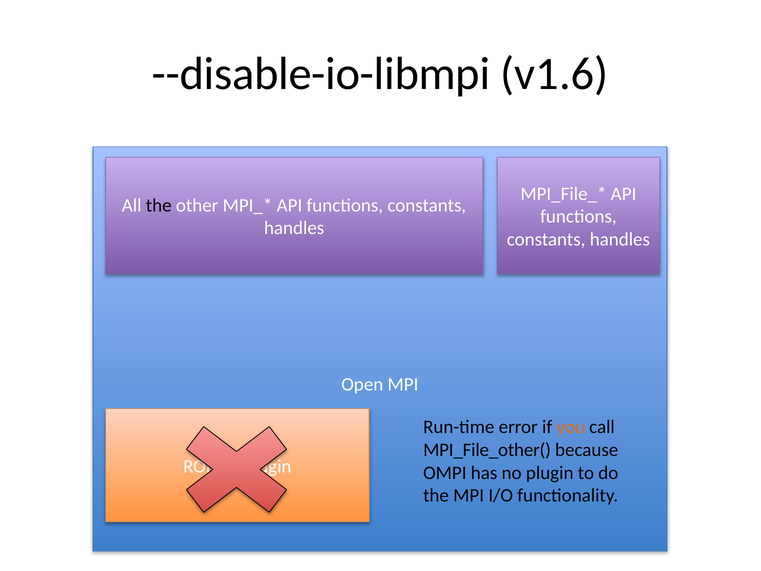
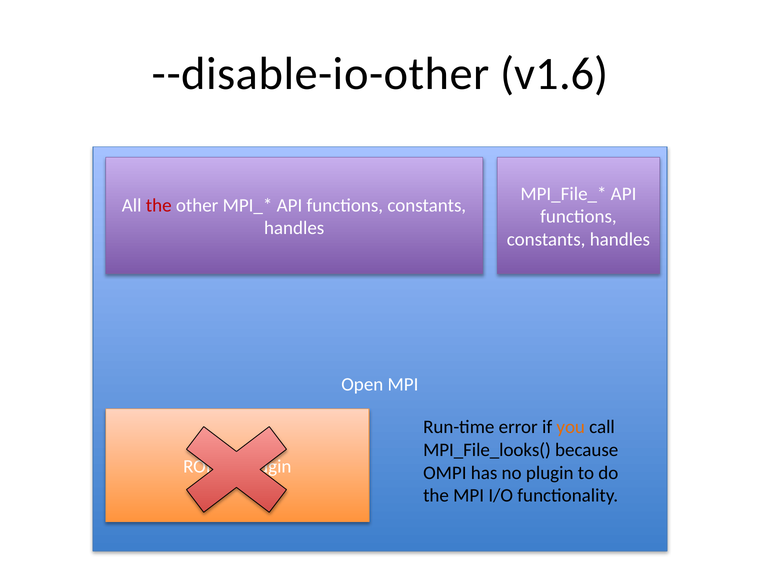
--disable-io-libmpi: --disable-io-libmpi -> --disable-io-other (321, 74)
the colour: black -> red (159, 205)
MPI_File_other(: MPI_File_other( -> MPI_File_looks( (487, 450)
